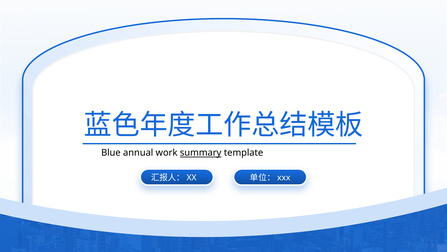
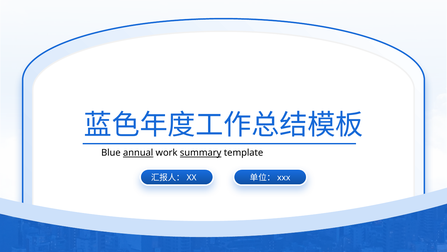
annual underline: none -> present (138, 153)
